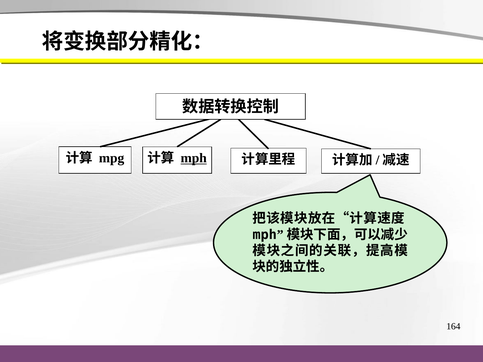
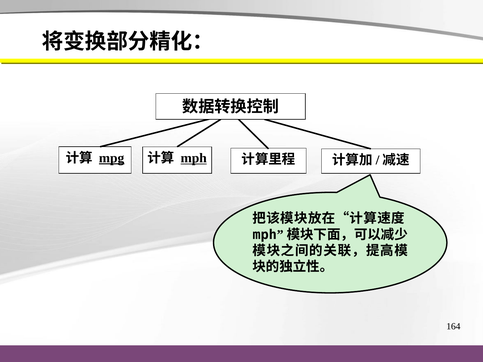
mpg underline: none -> present (112, 158)
